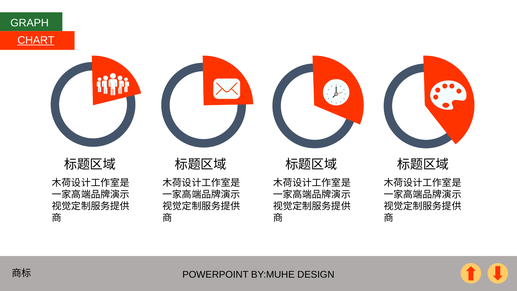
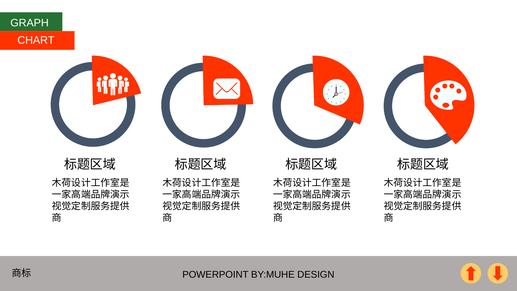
CHART underline: present -> none (36, 40)
